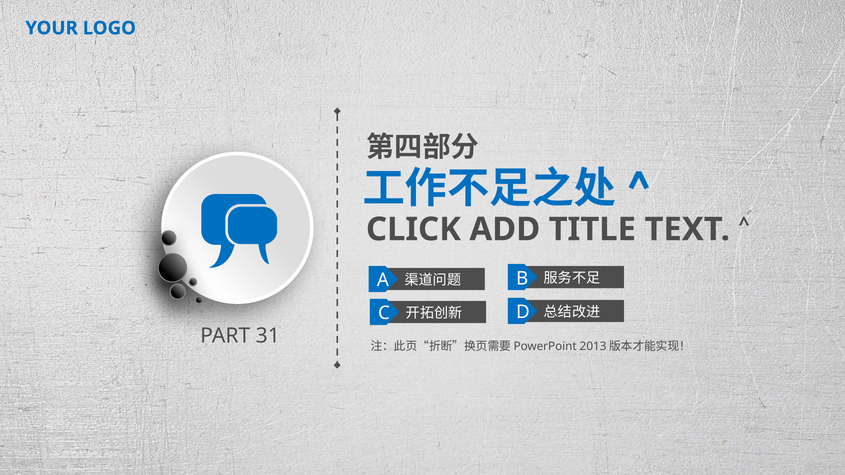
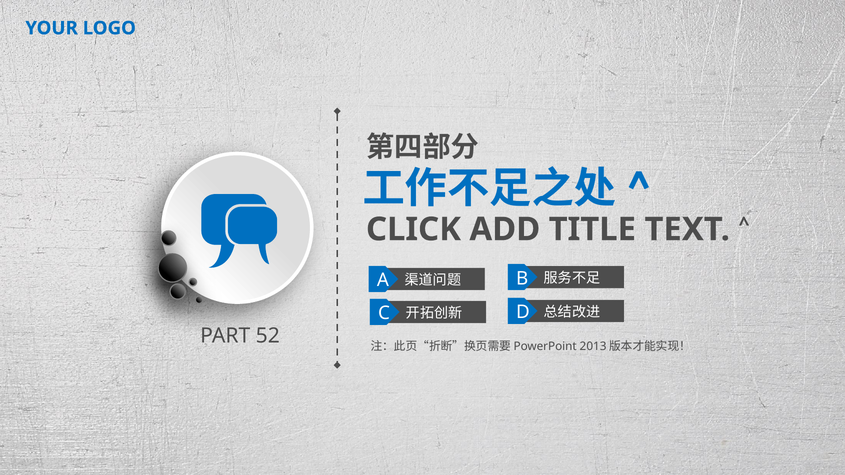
31: 31 -> 52 (268, 336)
